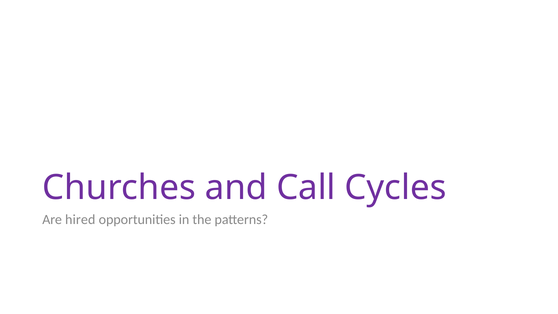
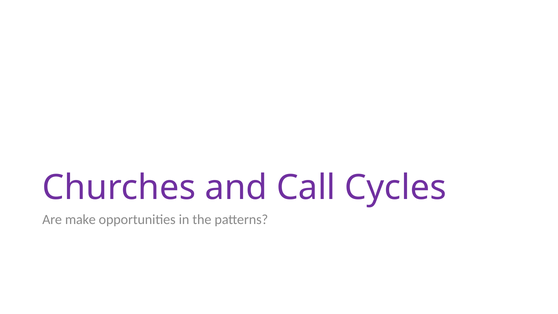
hired: hired -> make (80, 220)
